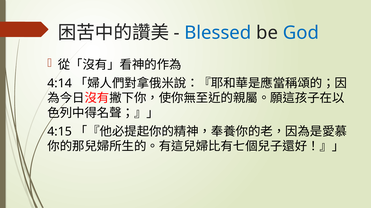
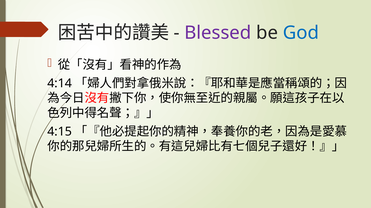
Blessed colour: blue -> purple (218, 33)
